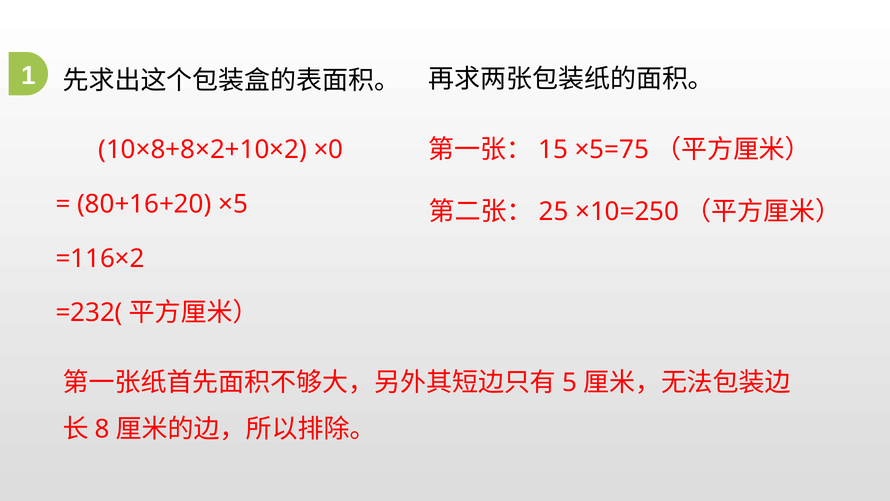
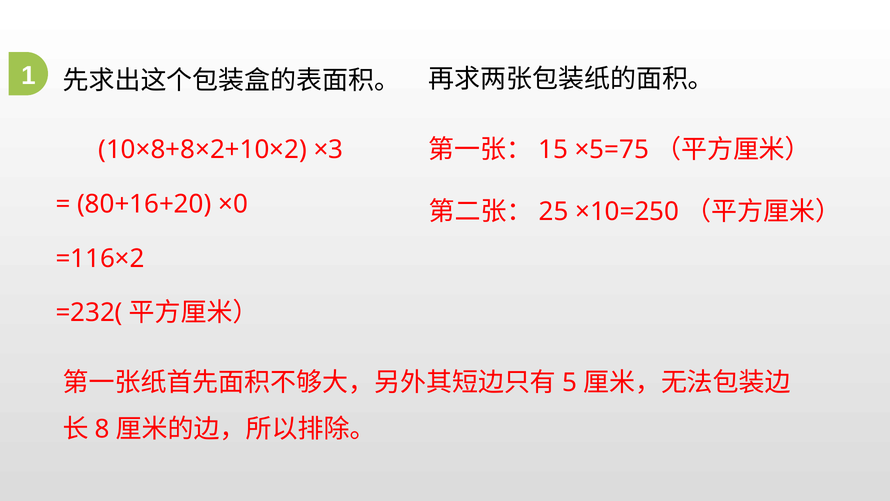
×0: ×0 -> ×3 (328, 150)
×5: ×5 -> ×0 (233, 204)
